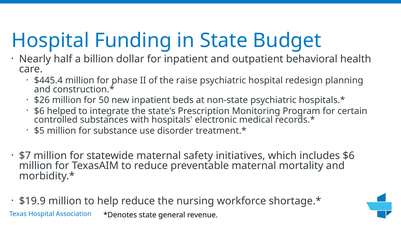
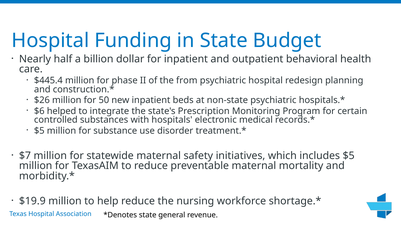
raise: raise -> from (187, 81)
includes $6: $6 -> $5 (349, 156)
